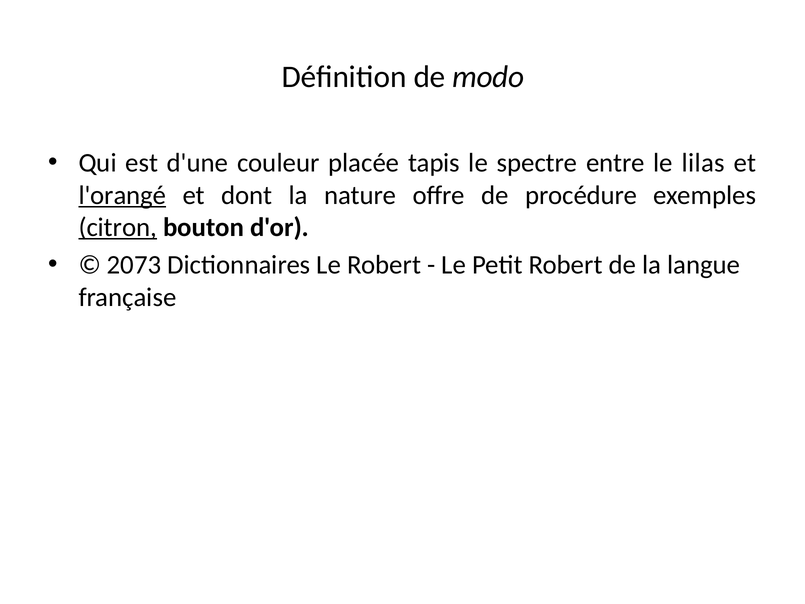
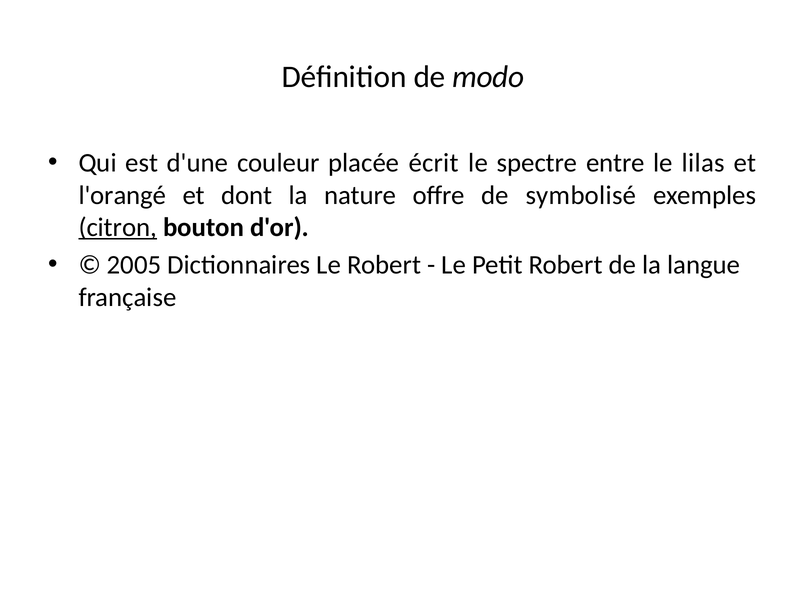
tapis: tapis -> écrit (434, 163)
l'orangé underline: present -> none (122, 195)
procédure: procédure -> symbolisé (581, 195)
2073: 2073 -> 2005 (134, 265)
